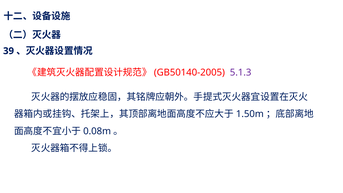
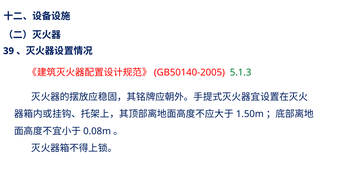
5.1.3 colour: purple -> green (241, 72)
